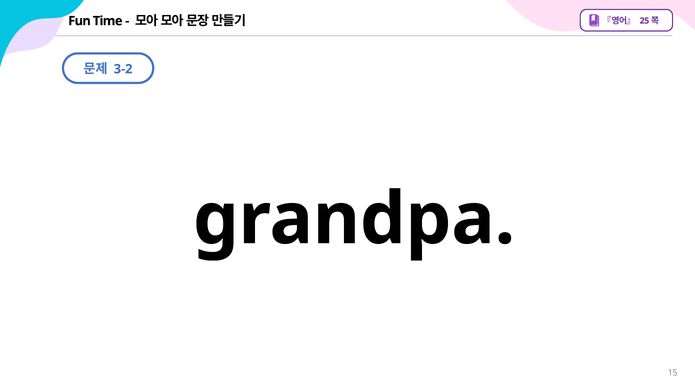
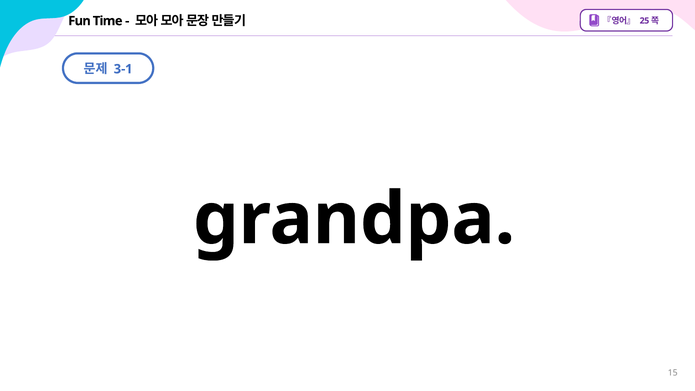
3-2: 3-2 -> 3-1 (123, 69)
